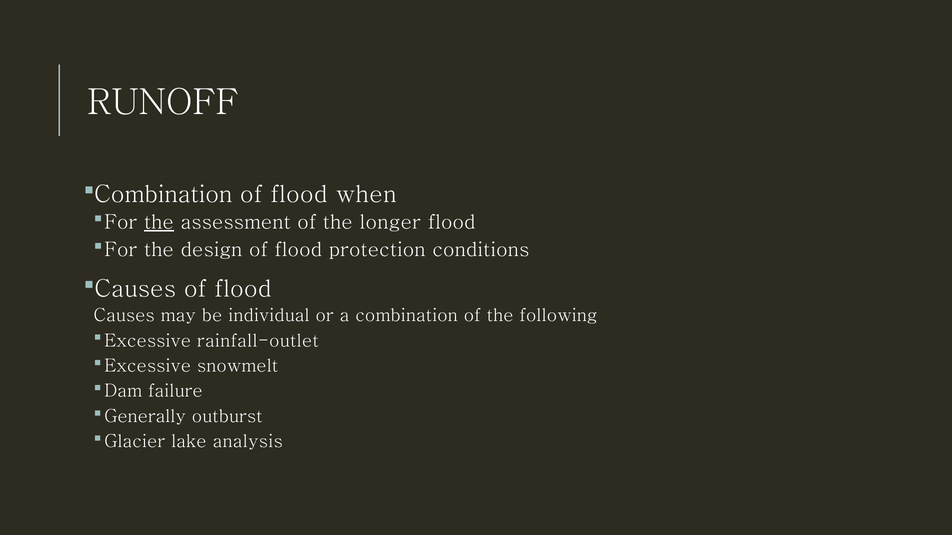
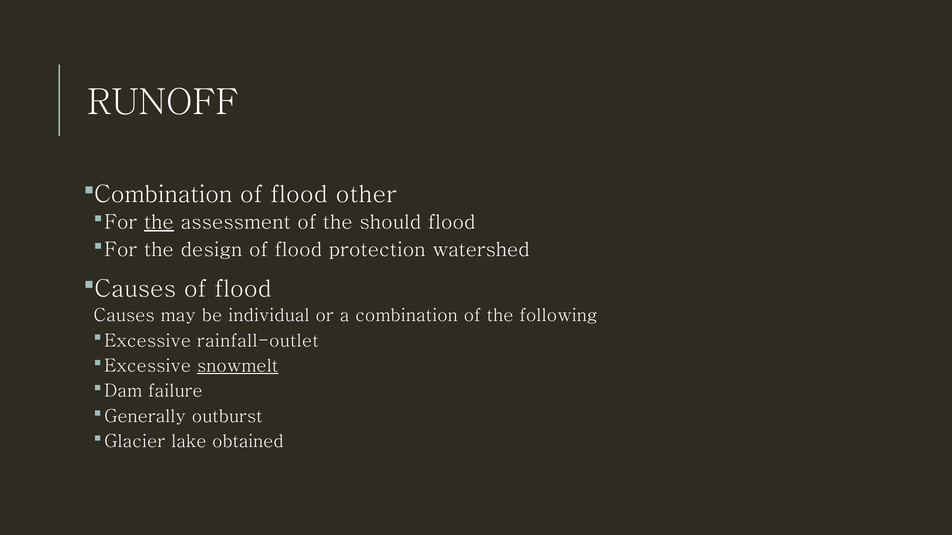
when: when -> other (366, 195)
longer: longer -> should (390, 222)
conditions: conditions -> watershed (481, 250)
snowmelt underline: none -> present (238, 366)
analysis: analysis -> obtained (248, 442)
